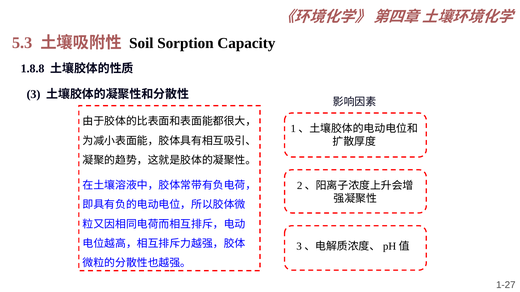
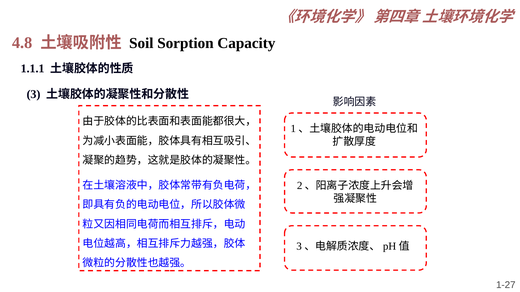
5.3: 5.3 -> 4.8 (22, 43)
1.8.8: 1.8.8 -> 1.1.1 (33, 69)
